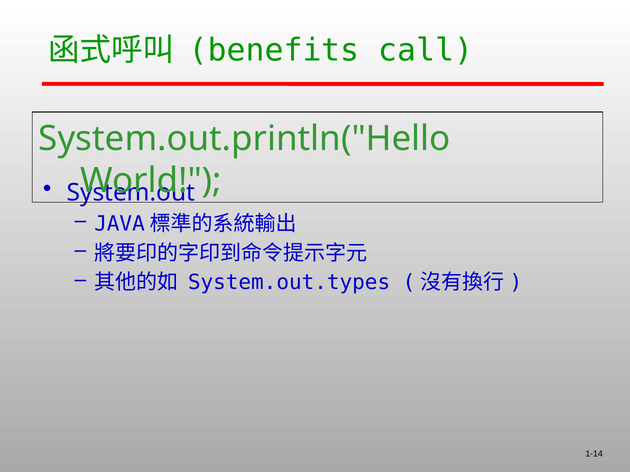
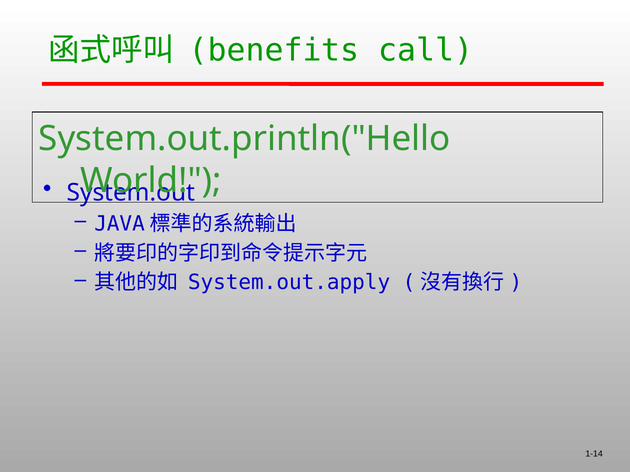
System.out.types: System.out.types -> System.out.apply (289, 283)
